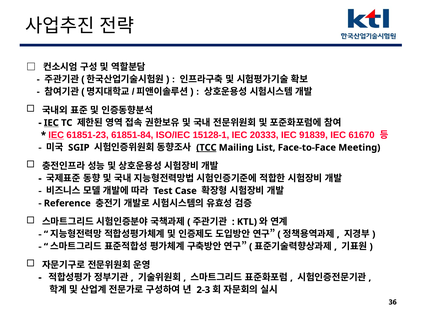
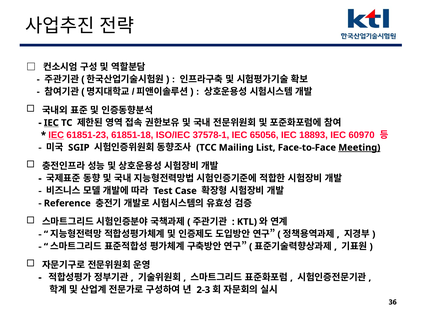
61851-84: 61851-84 -> 61851-18 (132, 135)
15128-1: 15128-1 -> 37578-1 (211, 135)
20333: 20333 -> 65056 (264, 135)
91839: 91839 -> 18893 (314, 135)
61670: 61670 -> 60970 (362, 135)
TCC underline: present -> none (206, 147)
Meeting underline: none -> present (359, 147)
